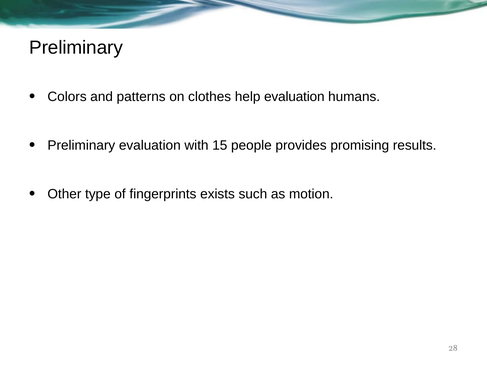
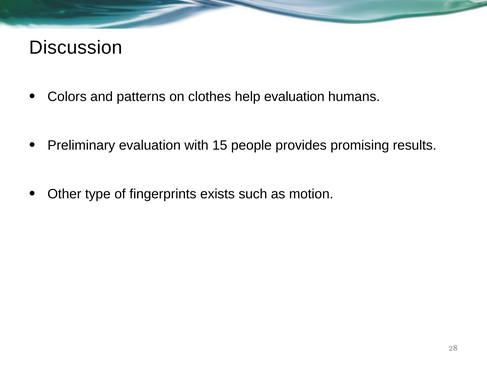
Preliminary: Preliminary -> Discussion (76, 48)
